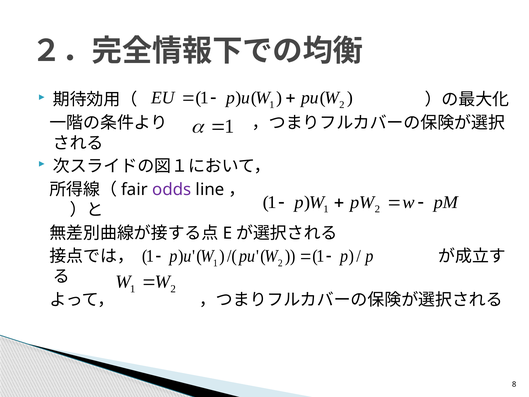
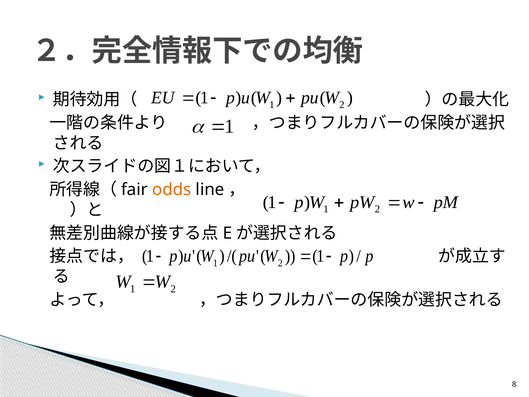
odds colour: purple -> orange (172, 189)
